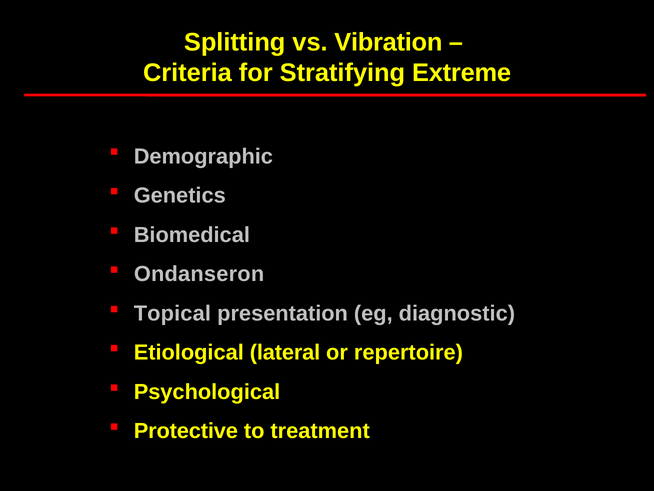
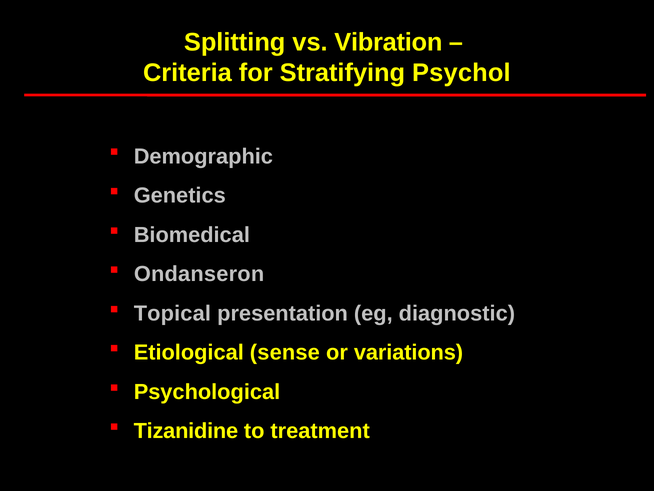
Extreme: Extreme -> Psychol (461, 73)
lateral: lateral -> sense (285, 352)
repertoire: repertoire -> variations (409, 352)
Protective: Protective -> Tizanidine (186, 431)
